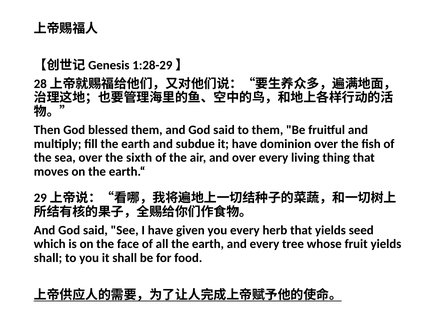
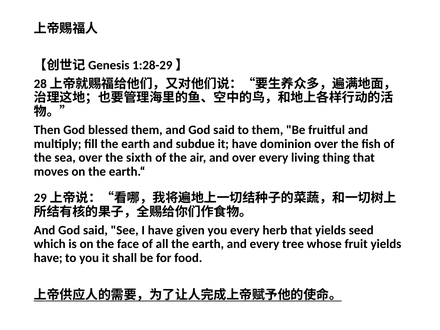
shall: shall -> have (48, 258)
